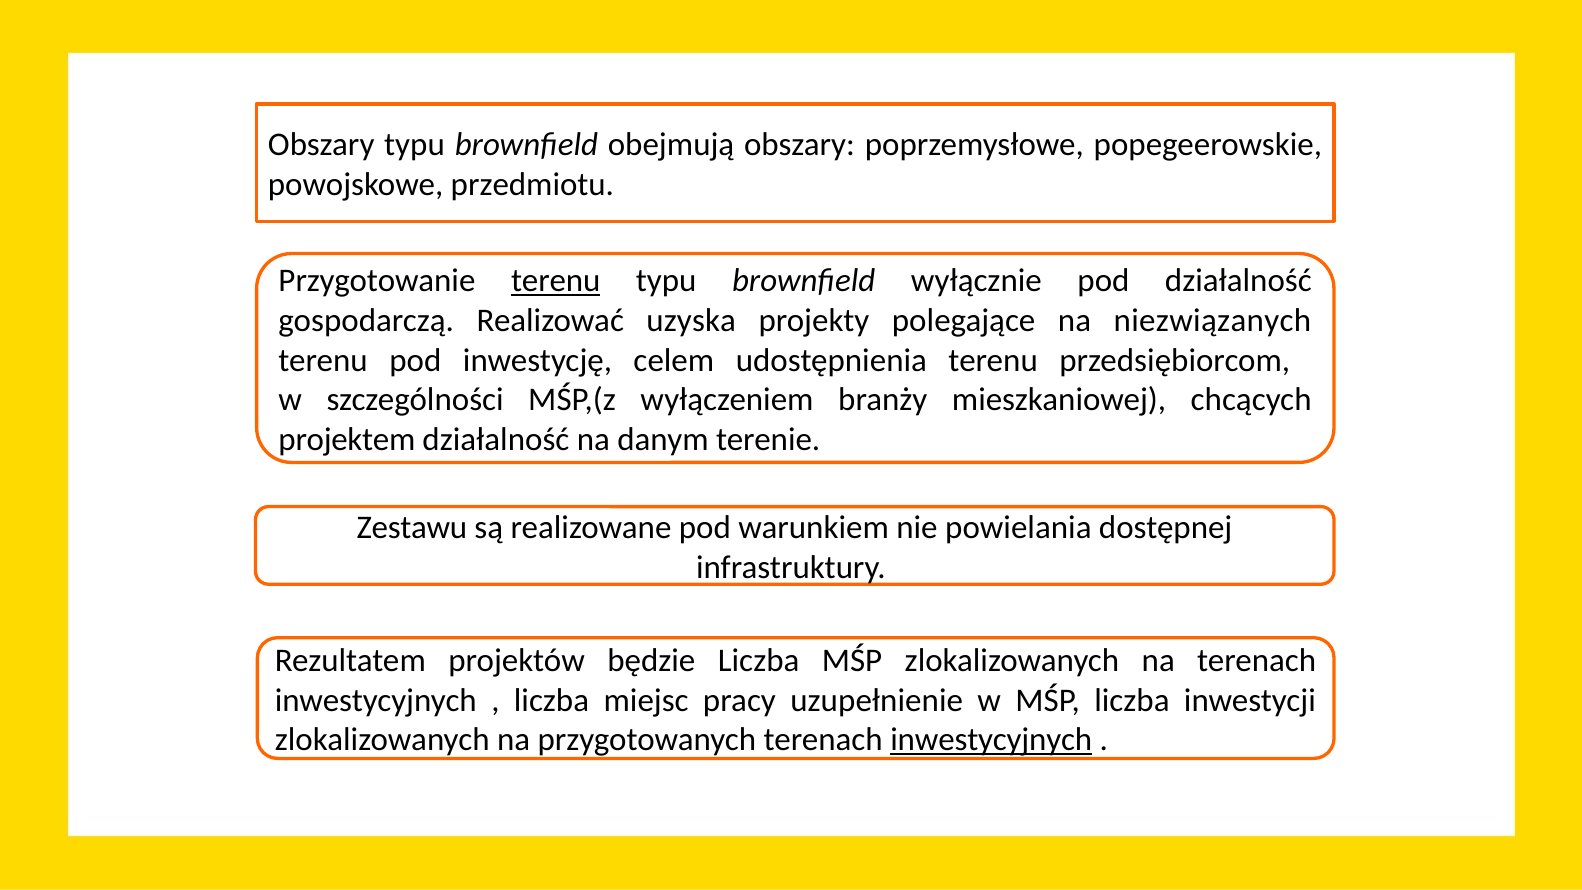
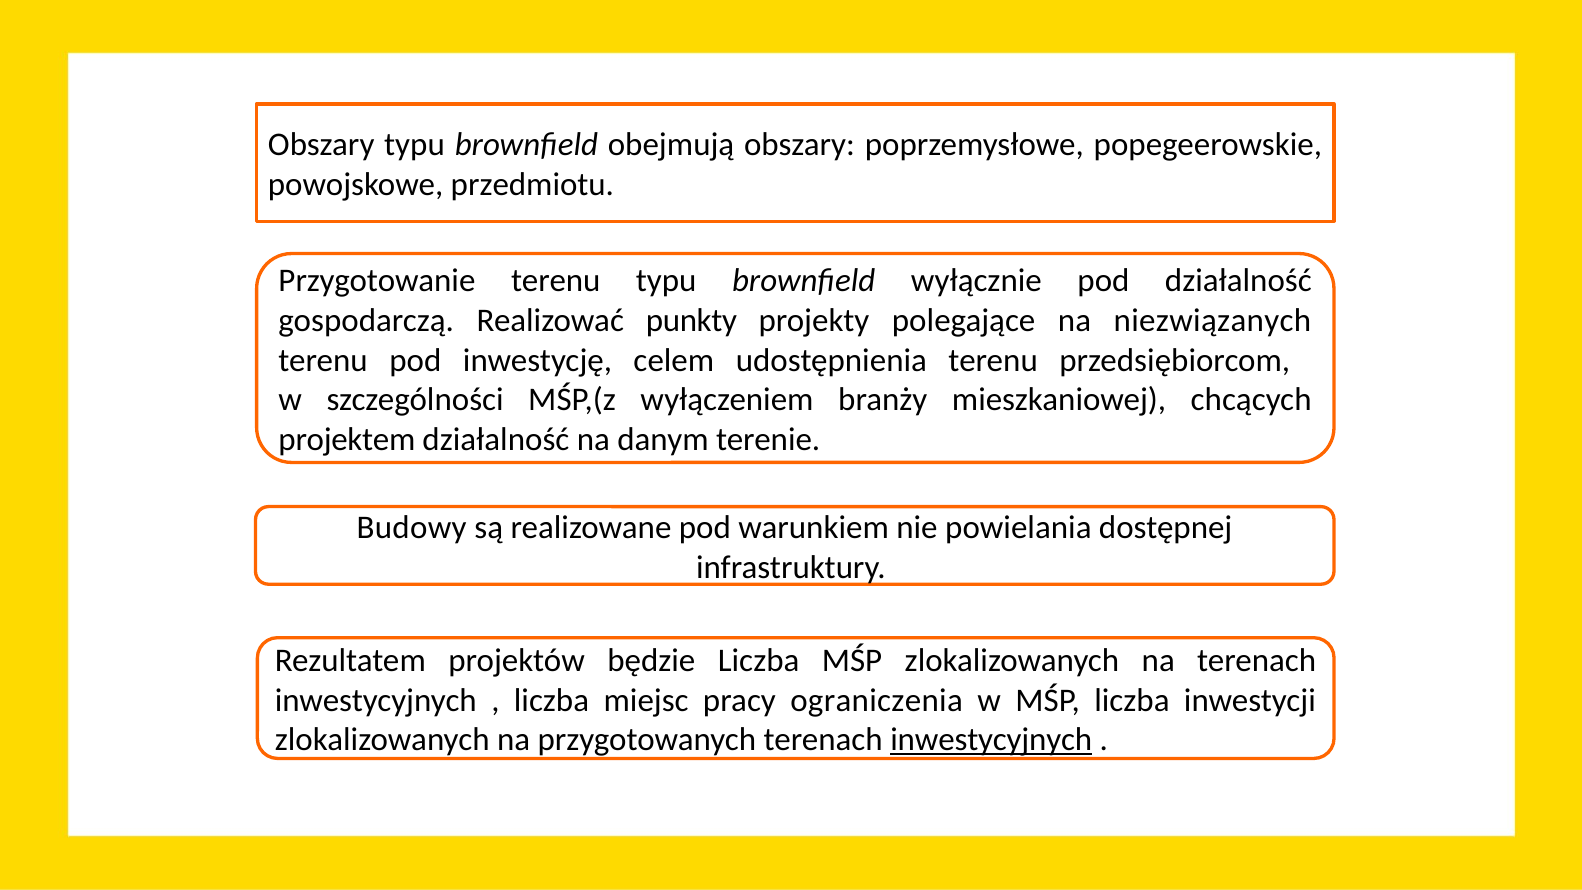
terenu underline: present -> none (556, 281)
uzyska: uzyska -> punkty (691, 321)
Zestawu: Zestawu -> Budowy (412, 528)
uzupełnienie: uzupełnienie -> ograniczenia (877, 700)
